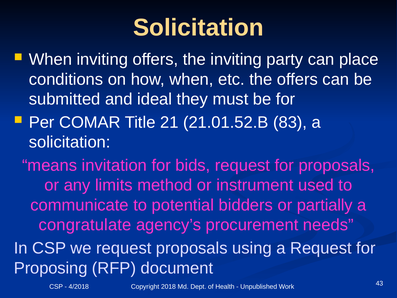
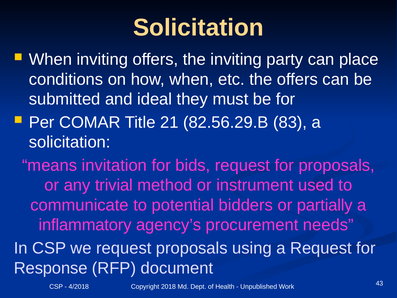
21.01.52.B: 21.01.52.B -> 82.56.29.B (226, 122)
limits: limits -> trivial (114, 185)
congratulate: congratulate -> inflammatory (85, 225)
Proposing: Proposing -> Response (51, 268)
